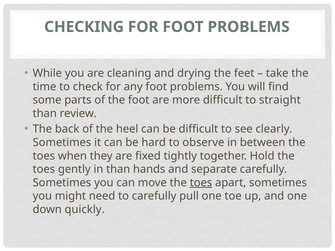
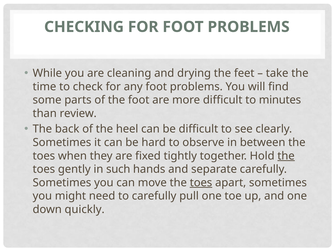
straight: straight -> minutes (280, 100)
the underline: none -> present (286, 156)
in than: than -> such (118, 169)
